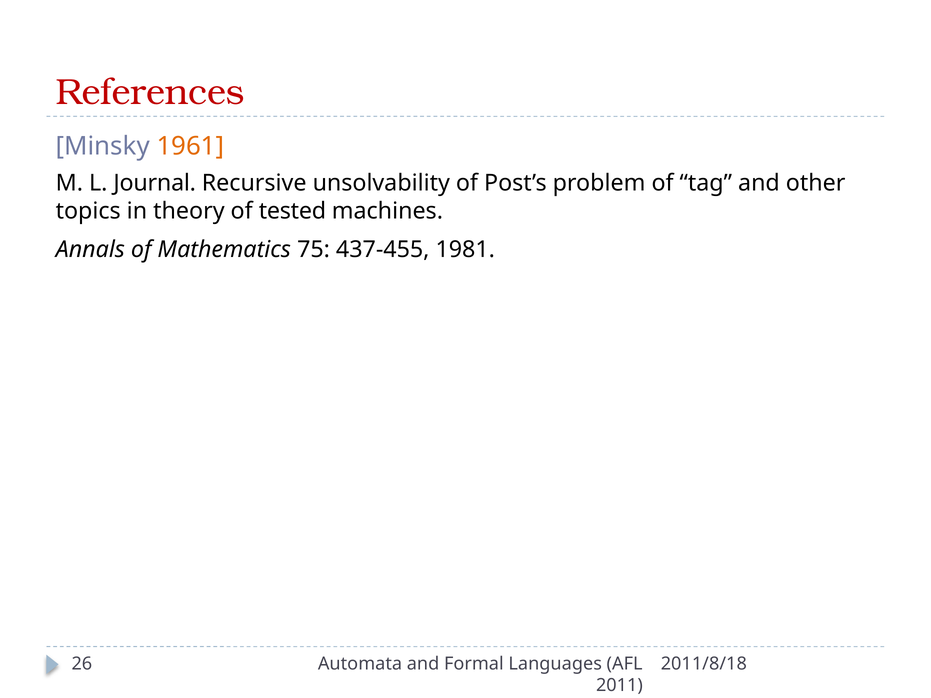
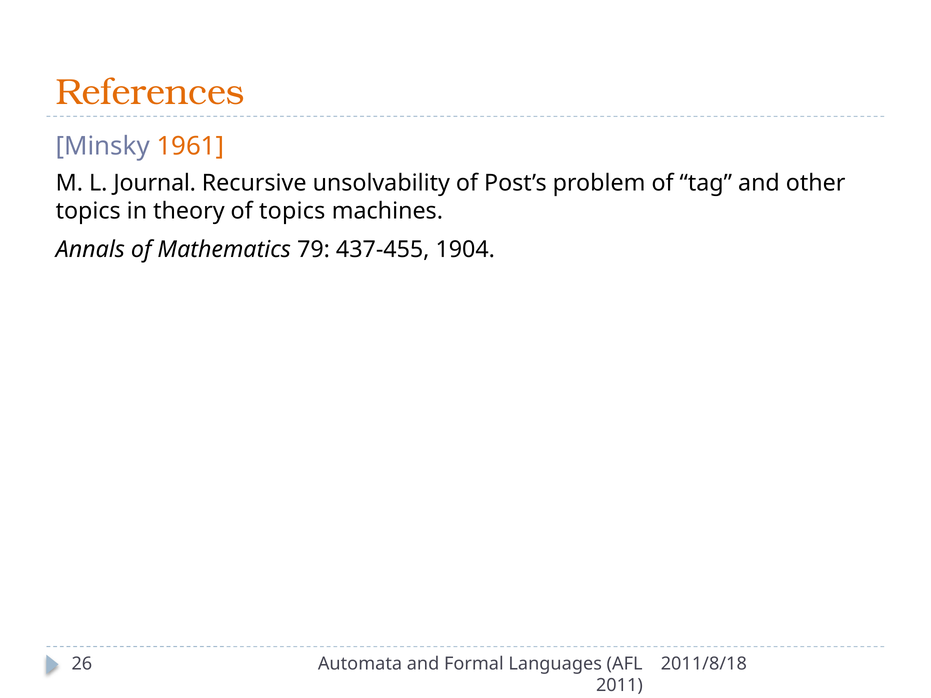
References colour: red -> orange (150, 93)
of tested: tested -> topics (292, 211)
75: 75 -> 79 (314, 249)
1981: 1981 -> 1904 (465, 249)
